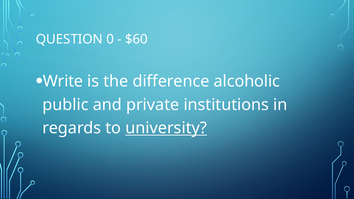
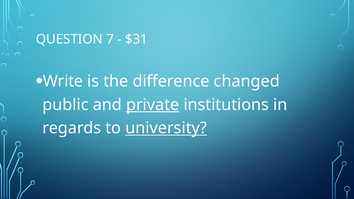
0: 0 -> 7 (110, 39)
$60: $60 -> $31 (136, 39)
alcoholic: alcoholic -> changed (247, 81)
private underline: none -> present (153, 105)
